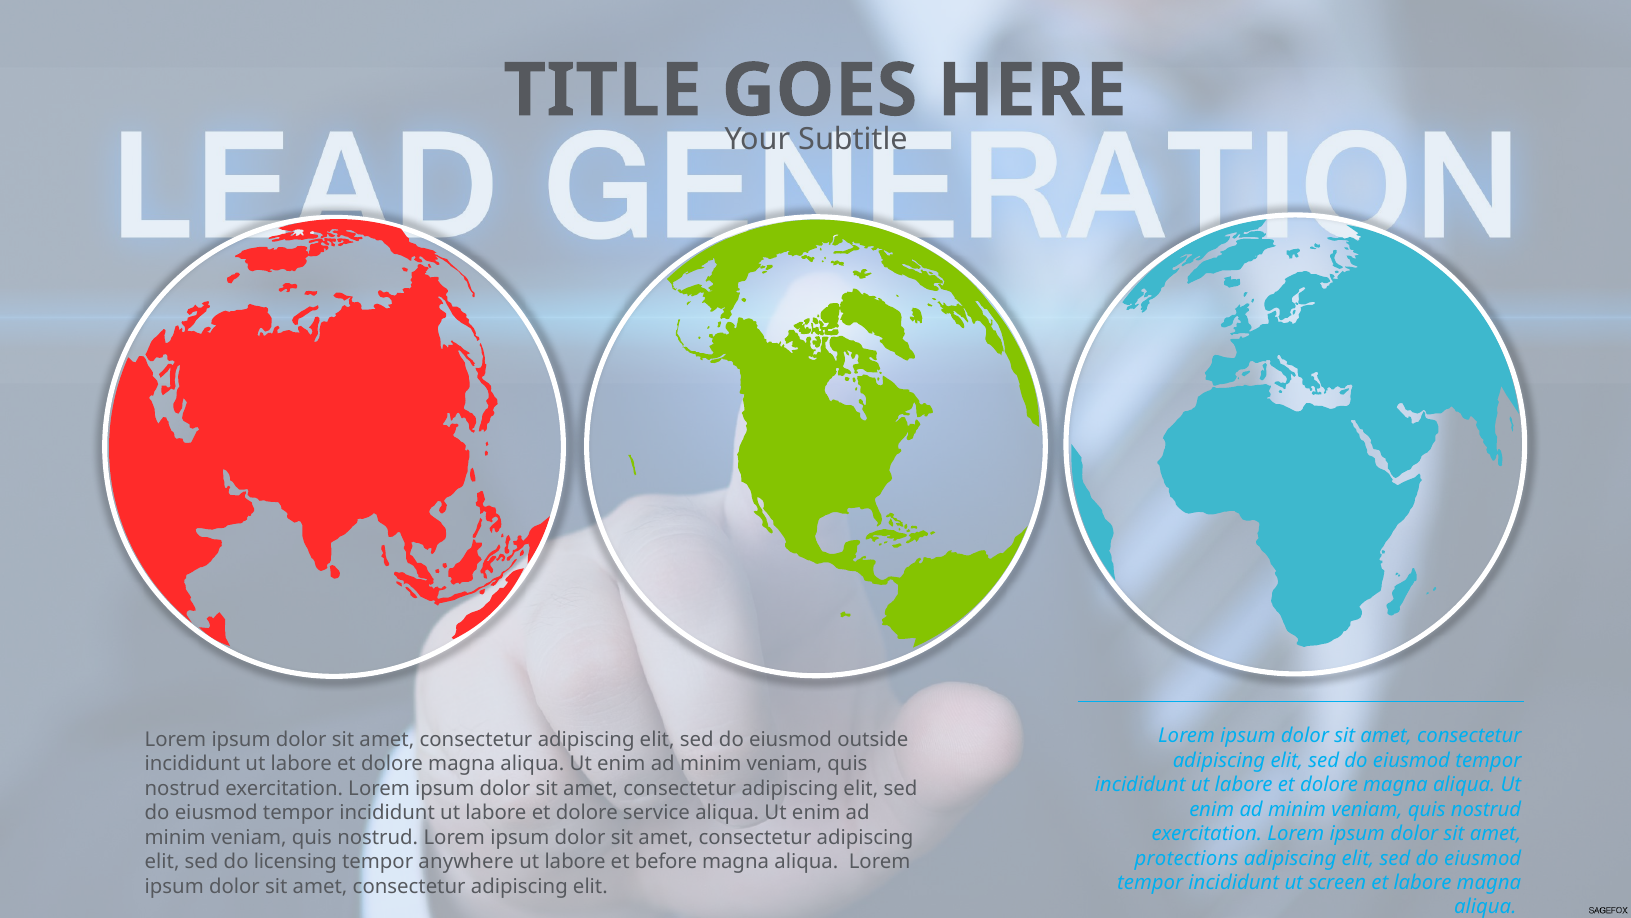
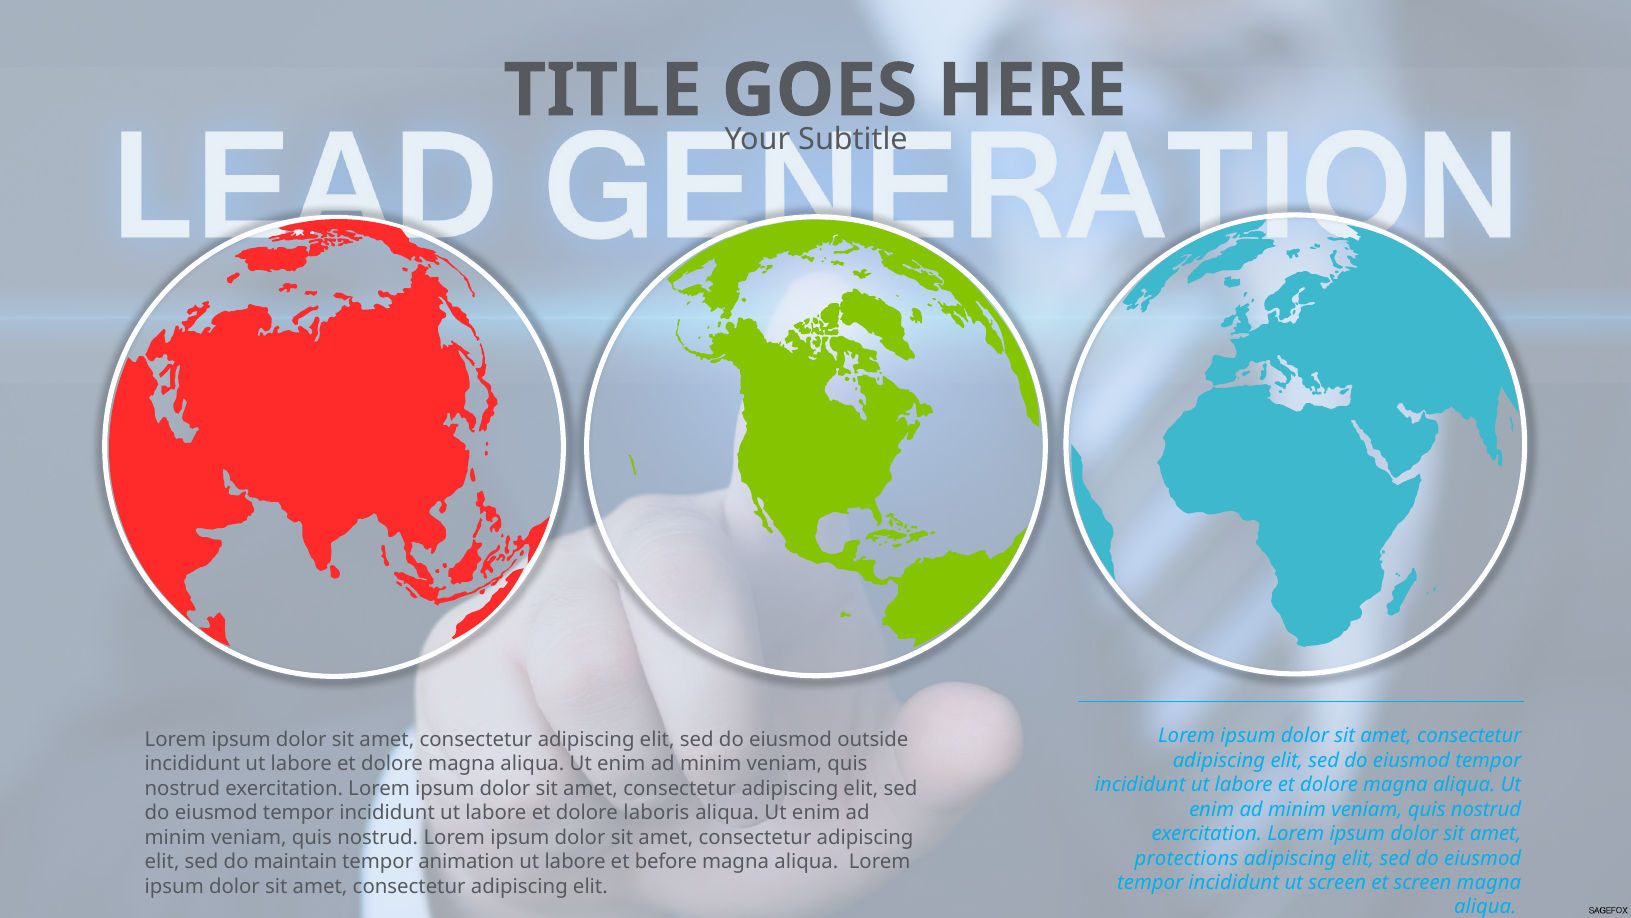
service: service -> laboris (656, 813)
licensing: licensing -> maintain (295, 862)
anywhere: anywhere -> animation (466, 862)
et labore: labore -> screen (1423, 882)
